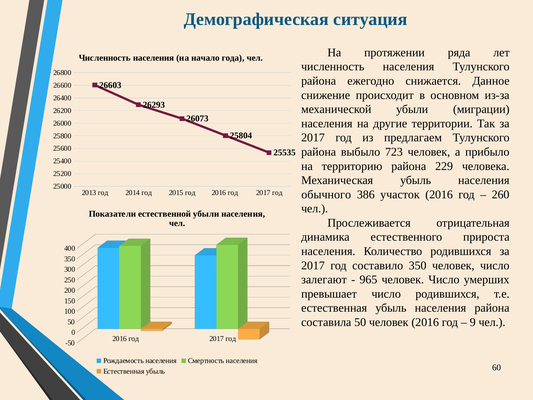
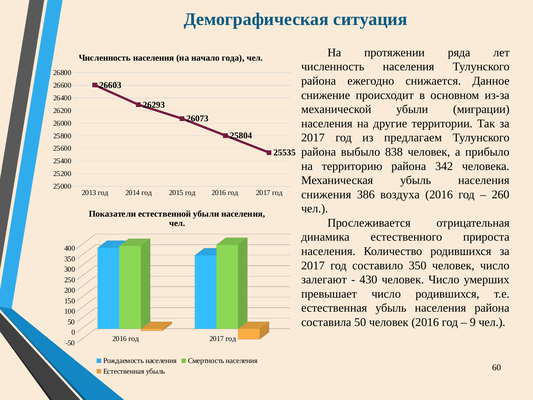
723: 723 -> 838 (394, 152)
229: 229 -> 342 (444, 166)
обычного: обычного -> снижения (326, 194)
участок: участок -> воздуха (400, 194)
965: 965 -> 430 (368, 279)
